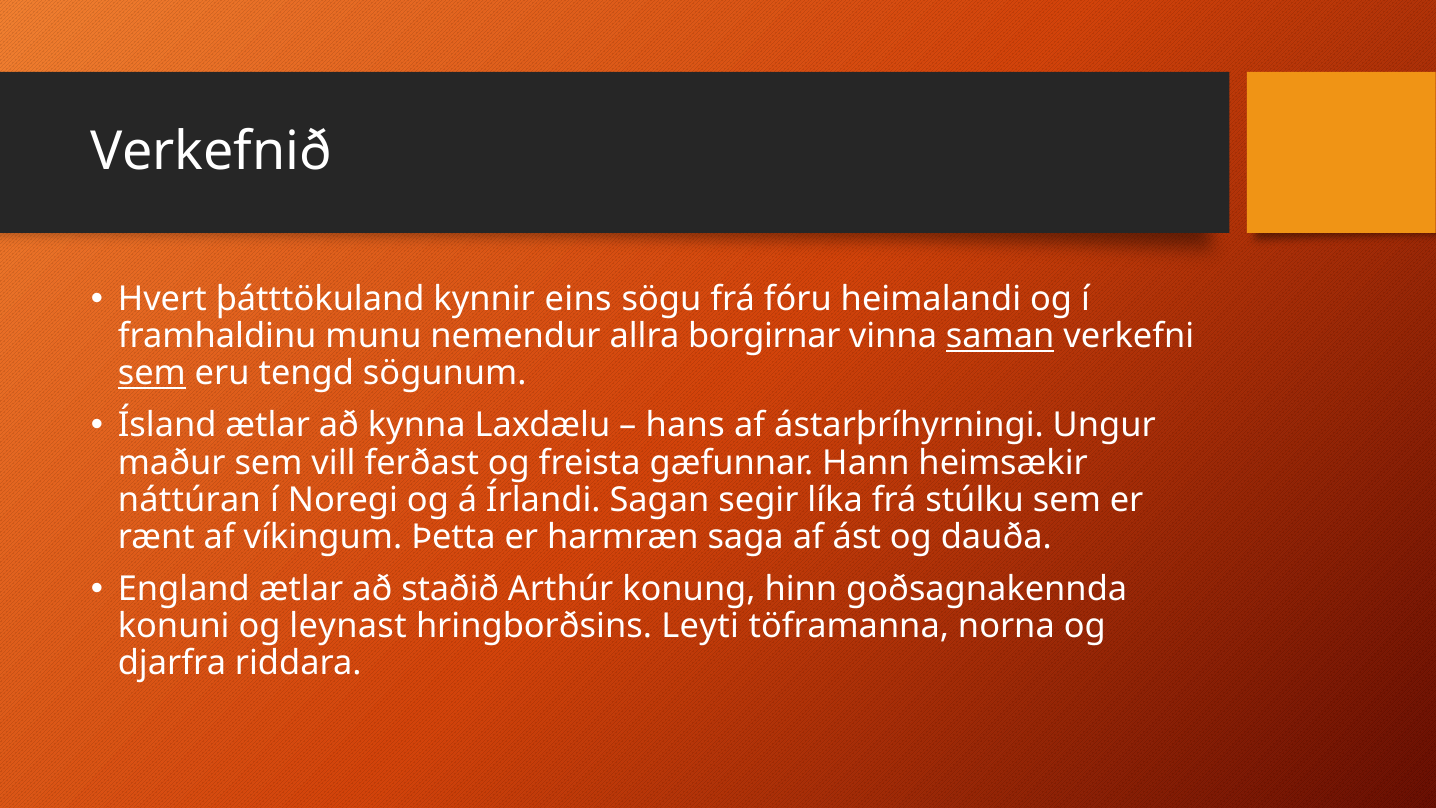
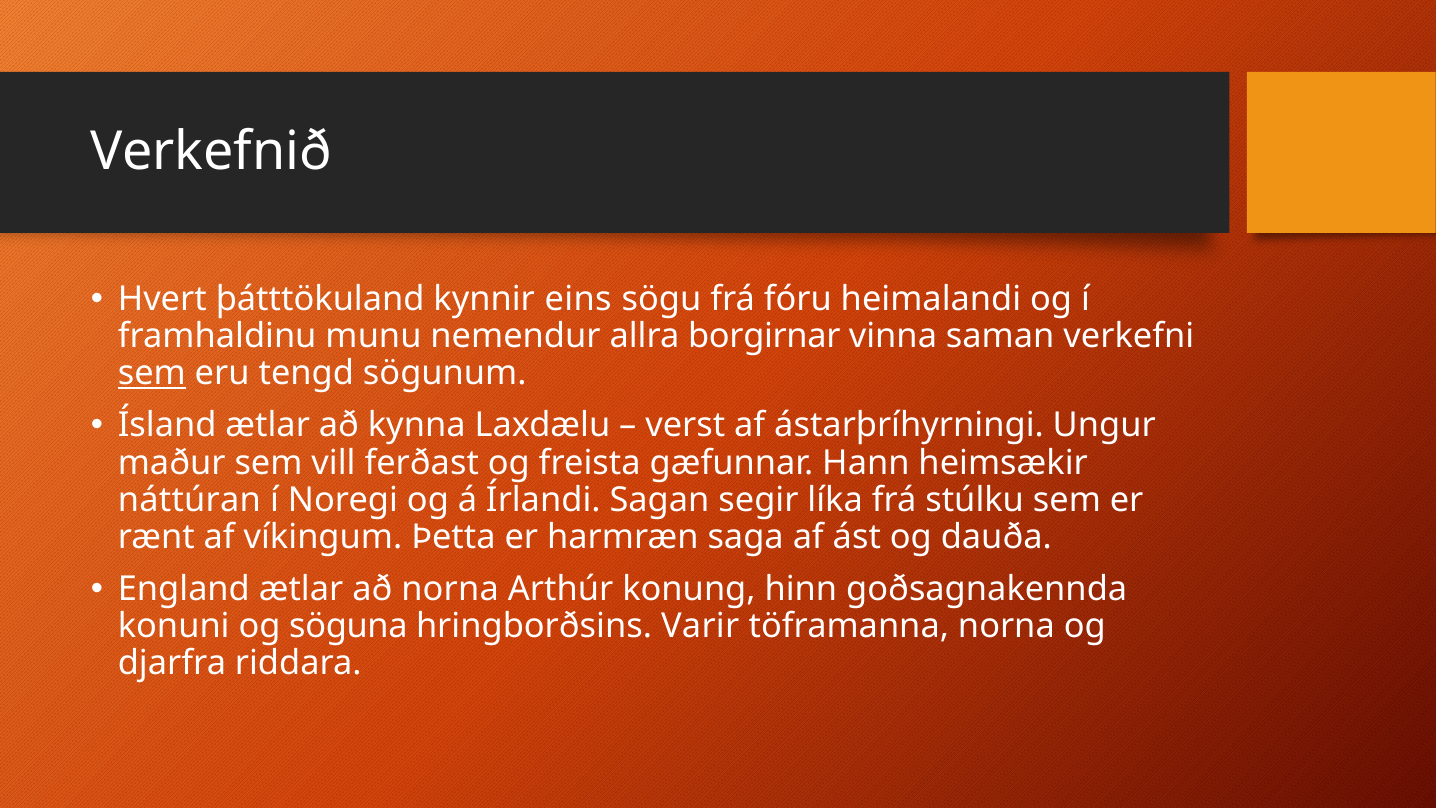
saman underline: present -> none (1000, 336)
hans: hans -> verst (685, 425)
að staðið: staðið -> norna (450, 589)
leynast: leynast -> söguna (348, 626)
Leyti: Leyti -> Varir (700, 626)
